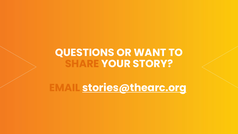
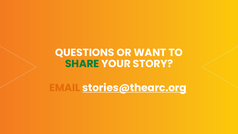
SHARE colour: orange -> green (82, 64)
